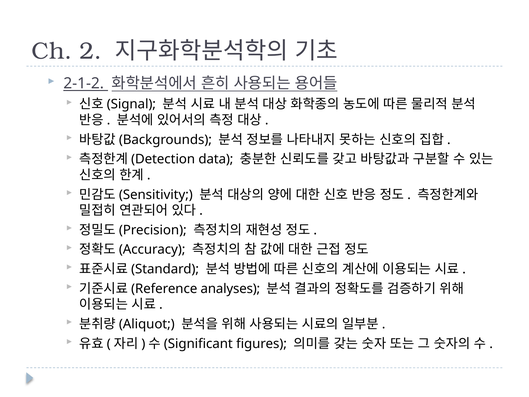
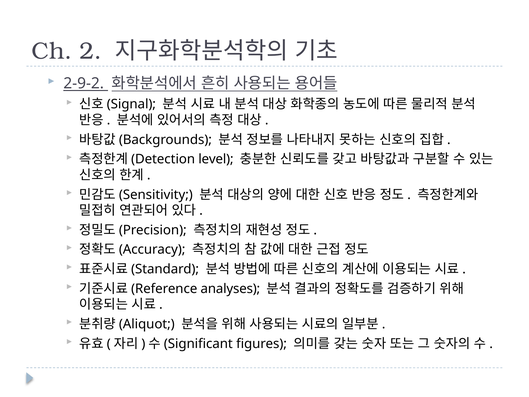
2-1-2: 2-1-2 -> 2-9-2 (84, 83)
data: data -> level (216, 159)
